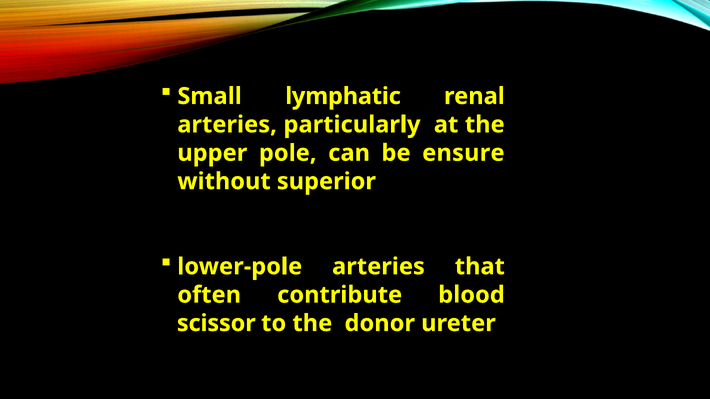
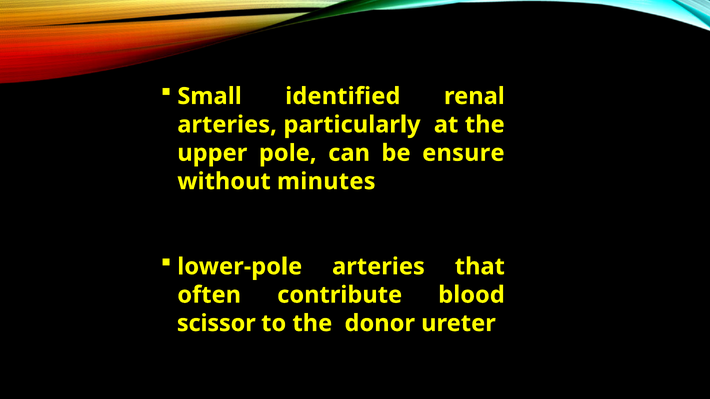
lymphatic: lymphatic -> identified (343, 96)
superior: superior -> minutes (326, 182)
